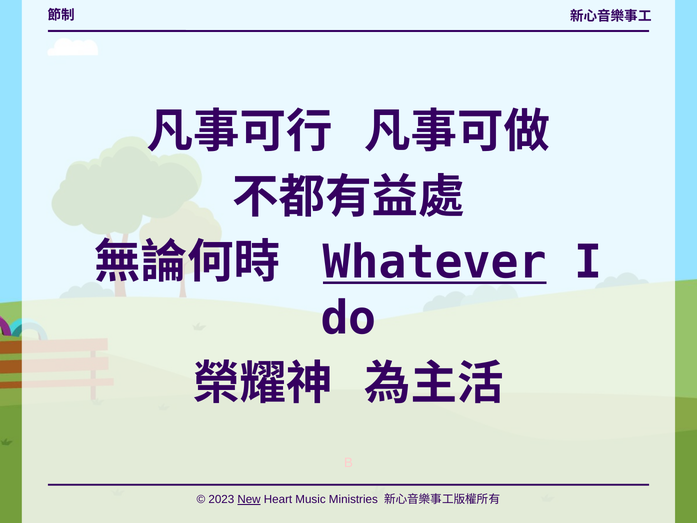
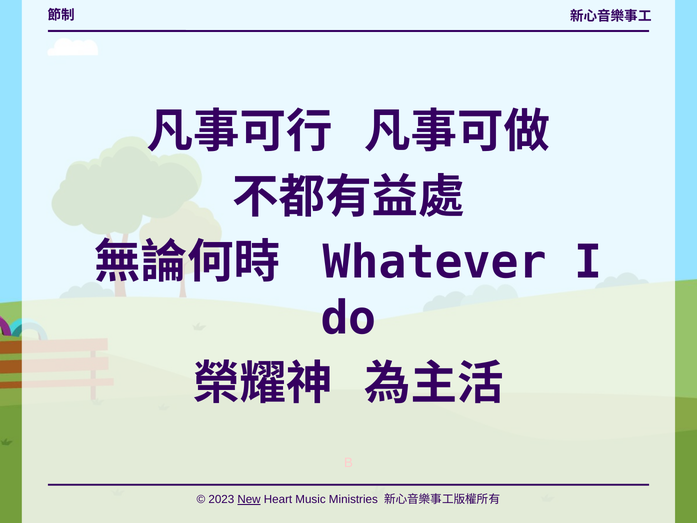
Whatever underline: present -> none (435, 263)
